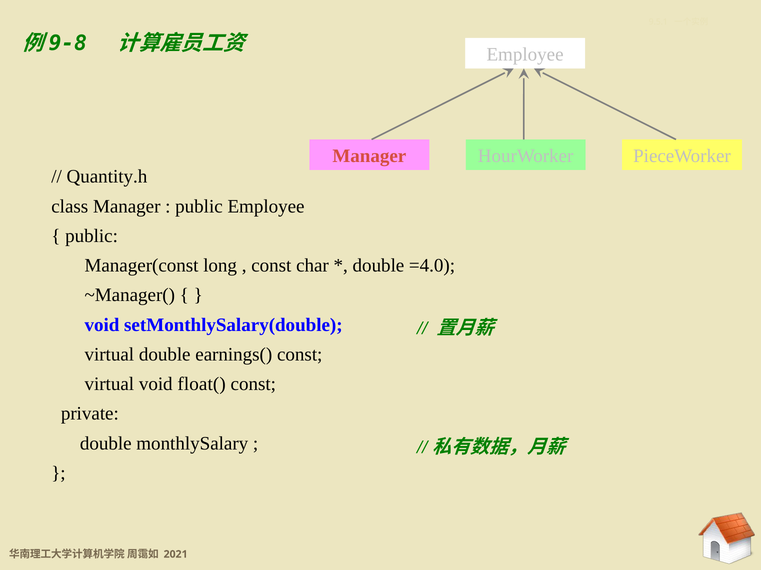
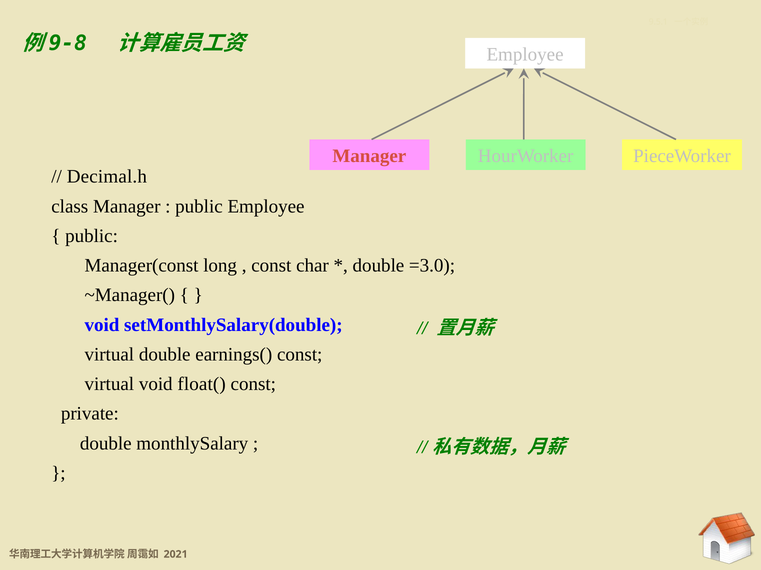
Quantity.h: Quantity.h -> Decimal.h (107, 177)
=4.0: =4.0 -> =3.0 (432, 266)
